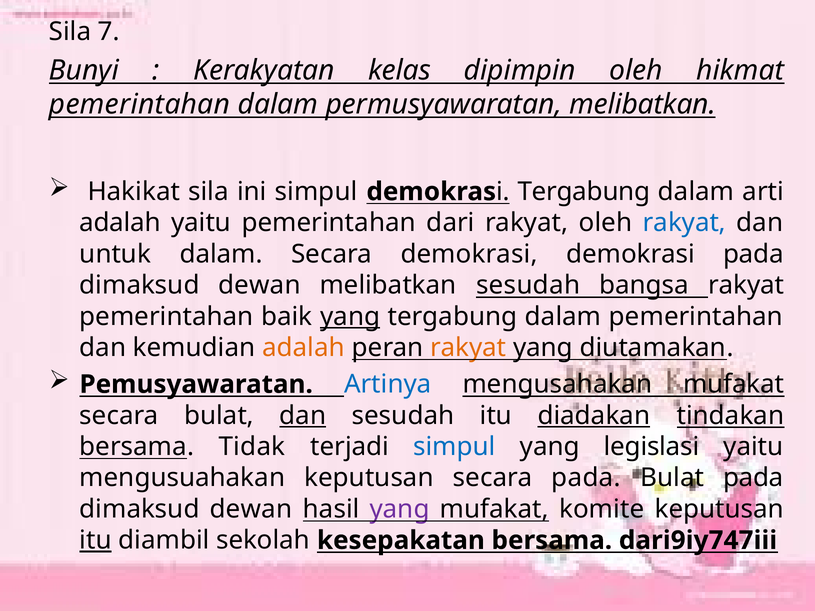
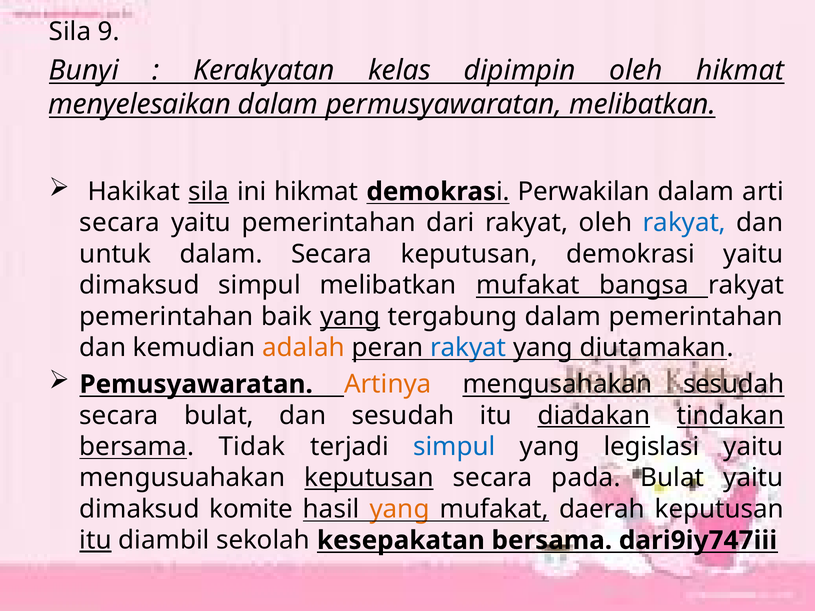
7: 7 -> 9 (109, 32)
pemerintahan: pemerintahan -> menyelesaikan (140, 104)
sila underline: none -> present (209, 192)
ini simpul: simpul -> hikmat (316, 192)
Tergabung: Tergabung -> Perwakilan (584, 192)
adalah: adalah -> secara (120, 223)
Secara demokrasi: demokrasi -> keputusan (469, 254)
demokrasi pada: pada -> yaitu (753, 254)
dewan: dewan -> simpul (260, 285)
melibatkan sesudah: sesudah -> mufakat (528, 285)
rakyat colour: orange -> blue (468, 348)
Artinya colour: blue -> orange (388, 384)
mengusahakan mufakat: mufakat -> sesudah (734, 384)
dan underline: present -> none (303, 416)
keputusan underline: none -> present (369, 478)
Bulat pada: pada -> yaitu (753, 478)
dewan: dewan -> komite (251, 509)
yang colour: purple -> orange (400, 509)
komite: komite -> daerah (602, 509)
